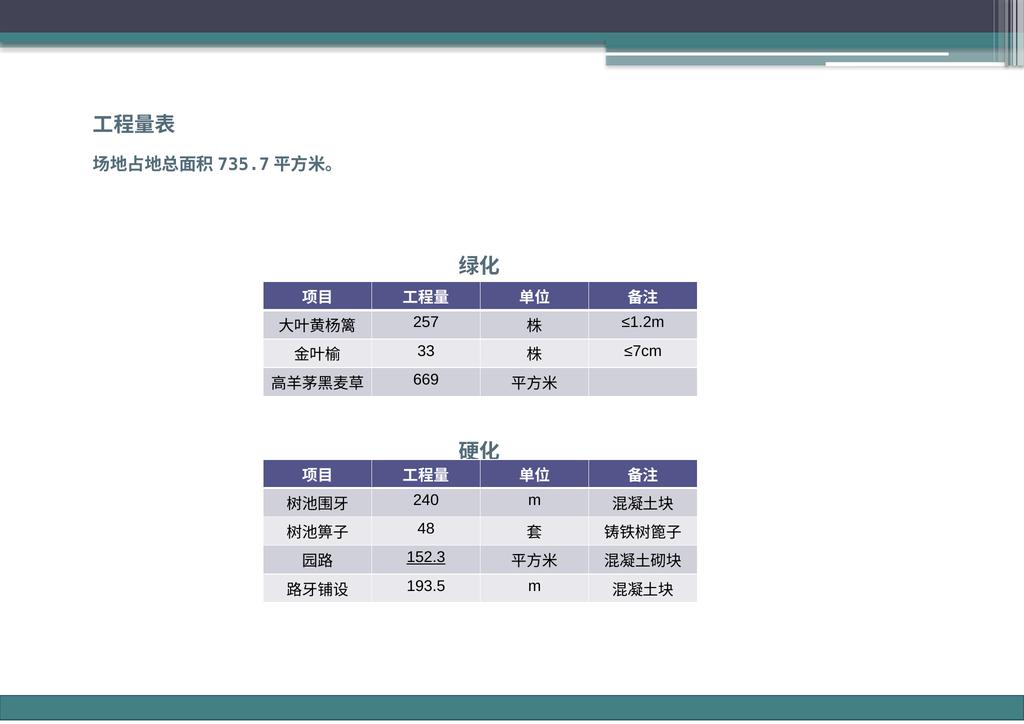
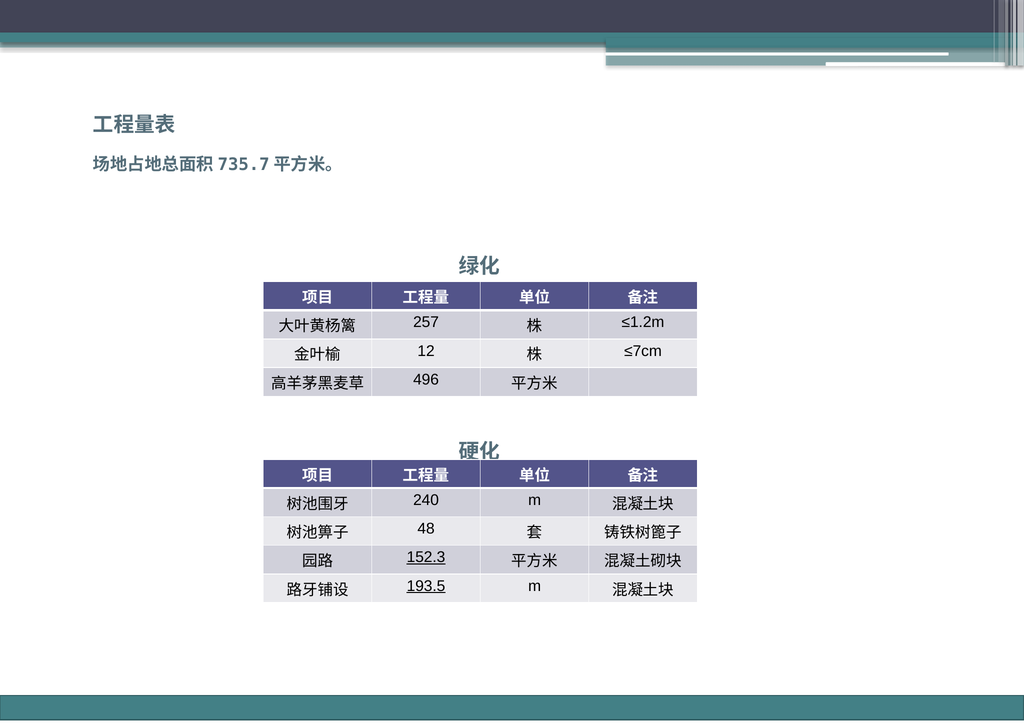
33: 33 -> 12 (426, 351)
669: 669 -> 496 (426, 380)
193.5 underline: none -> present (426, 586)
